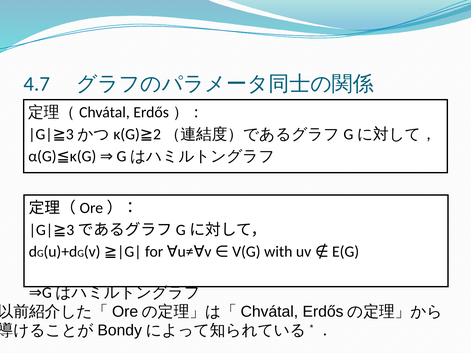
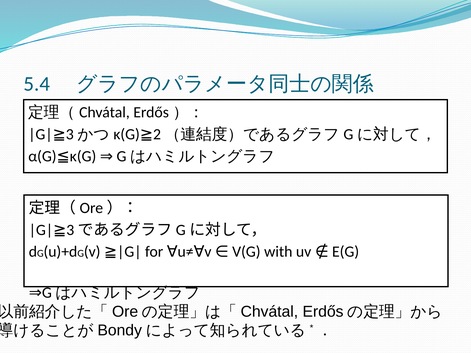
4.7: 4.7 -> 5.4 (37, 84)
